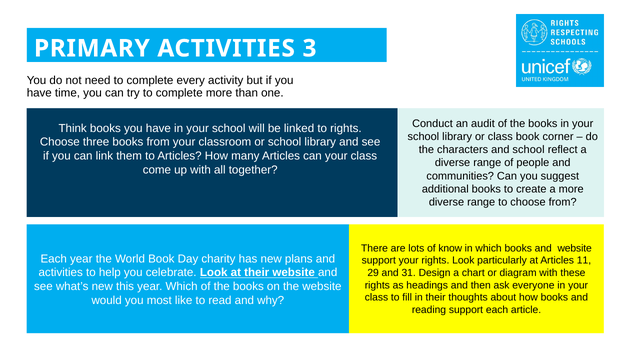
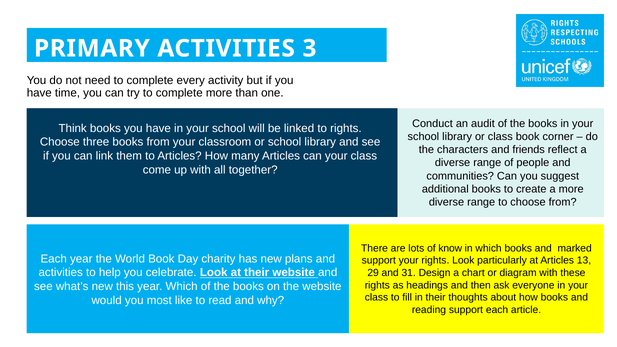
and school: school -> friends (529, 150)
and website: website -> marked (575, 248)
11: 11 -> 13 (584, 261)
